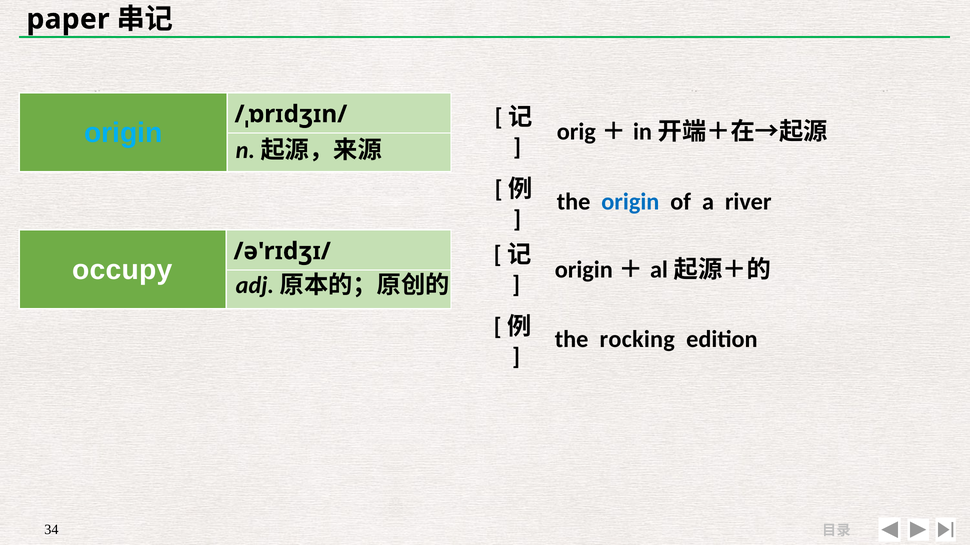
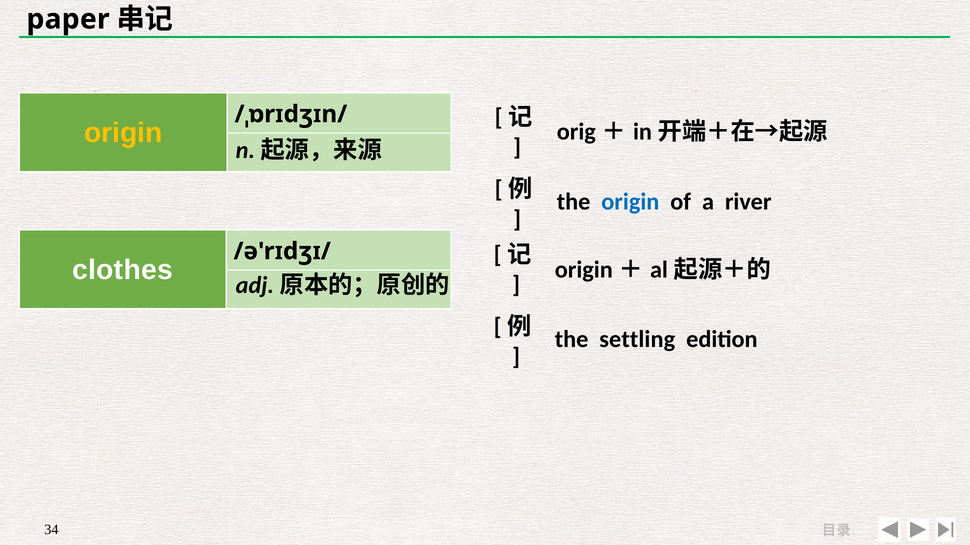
origin colour: light blue -> yellow (123, 133)
occupy: occupy -> clothes (123, 270)
rocking: rocking -> settling (637, 340)
